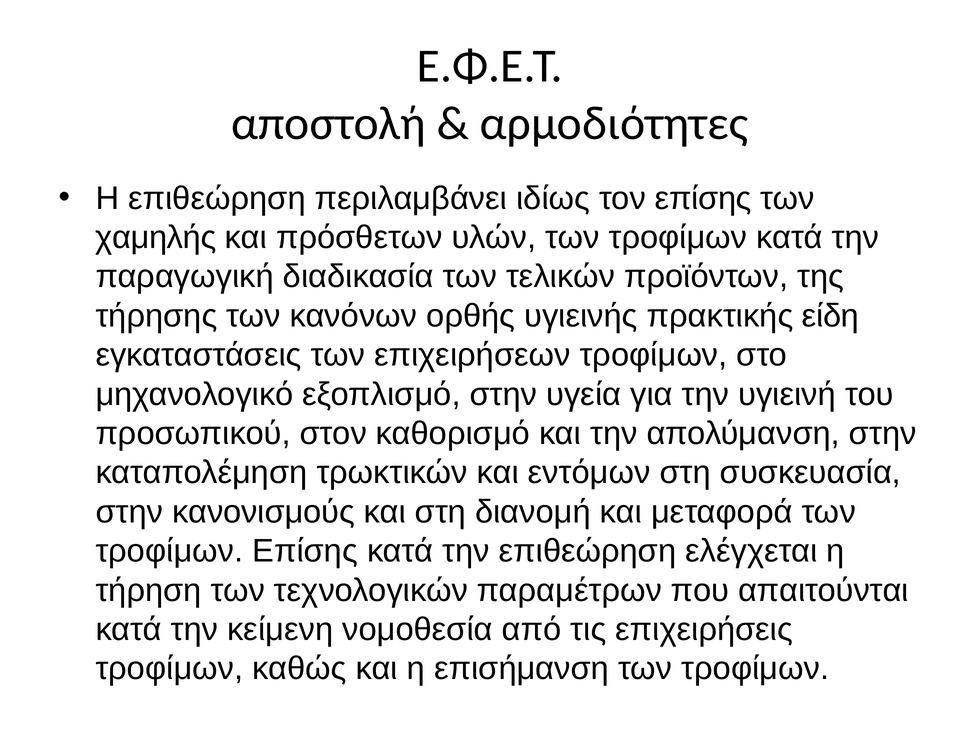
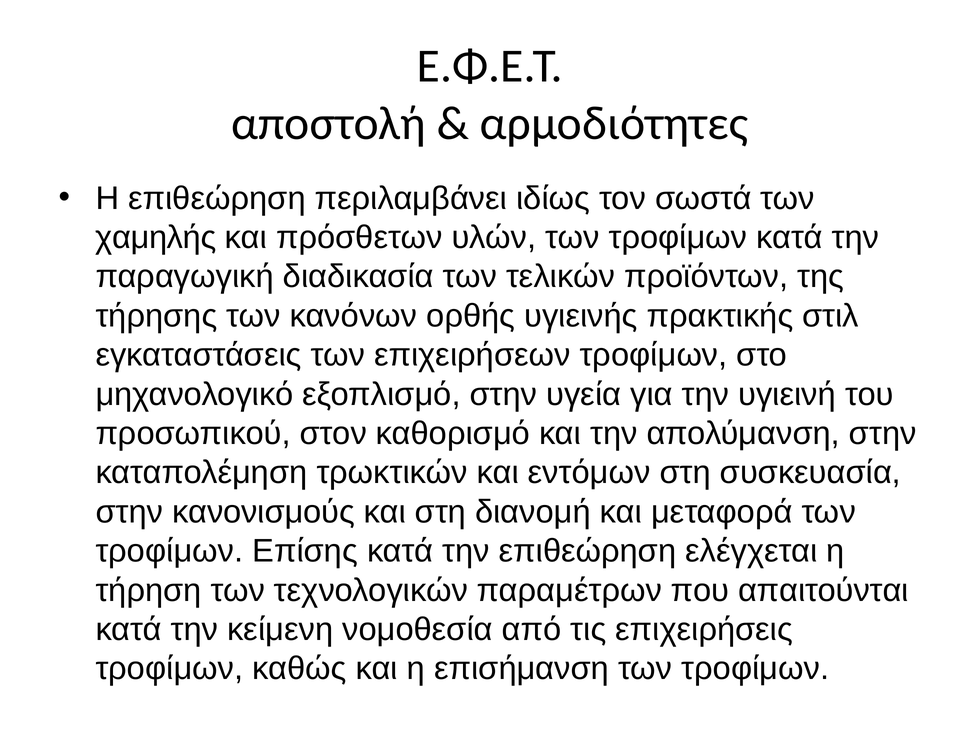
τον επίσης: επίσης -> σωστά (703, 198)
είδη: είδη -> στιλ (830, 316)
